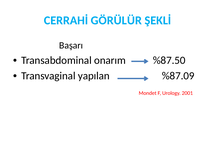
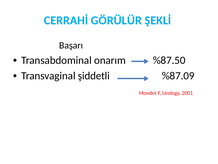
yapılan: yapılan -> şiddetli (94, 76)
